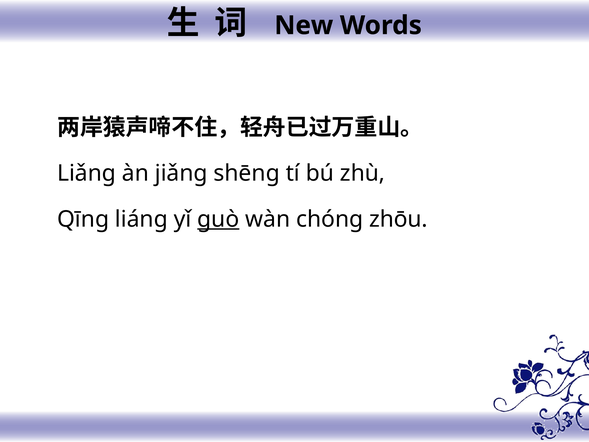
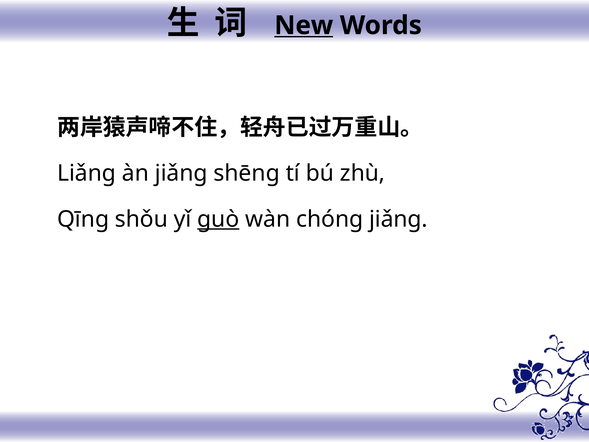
New underline: none -> present (304, 25)
liáng: liáng -> shǒu (141, 219)
chóng zhōu: zhōu -> jiǎng (398, 219)
